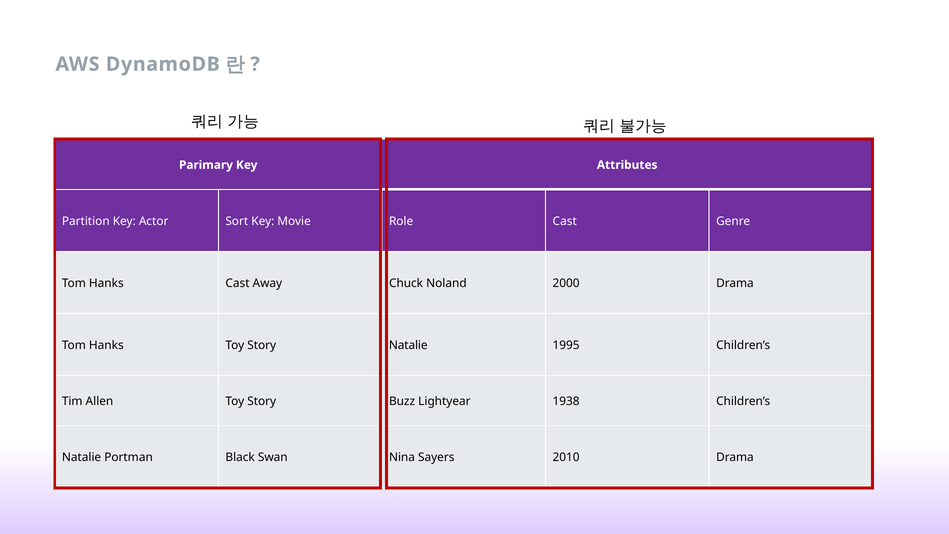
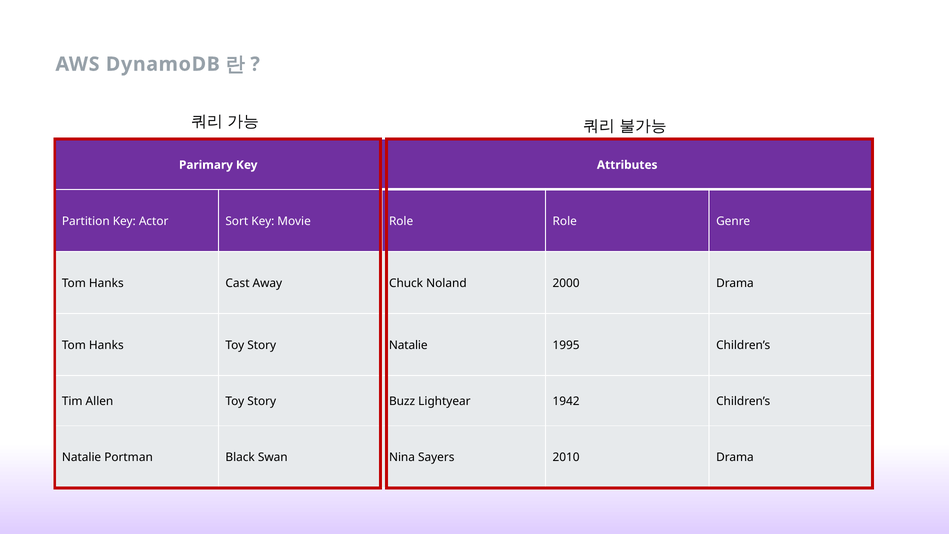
Role Cast: Cast -> Role (565, 221)
1938: 1938 -> 1942 (566, 401)
